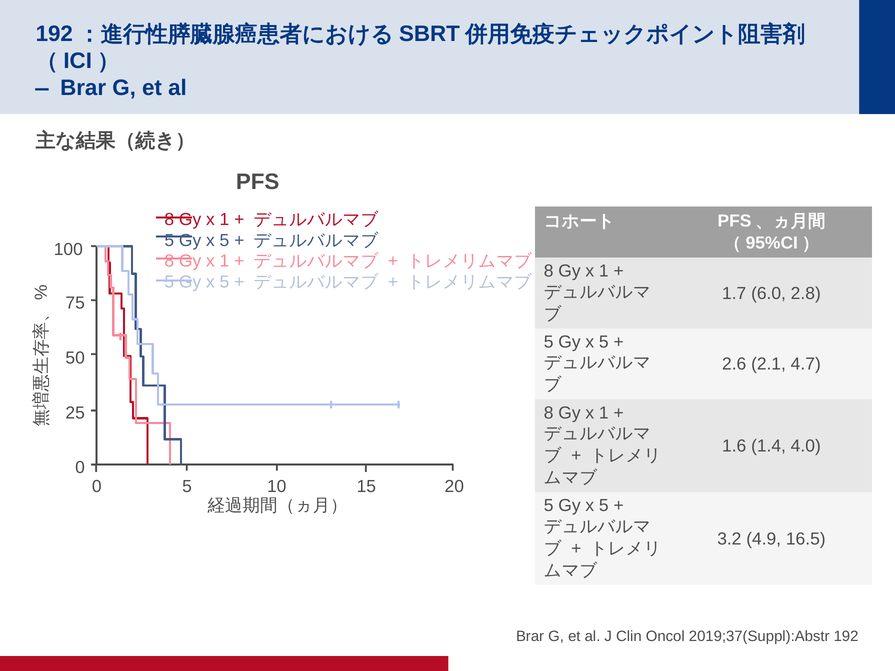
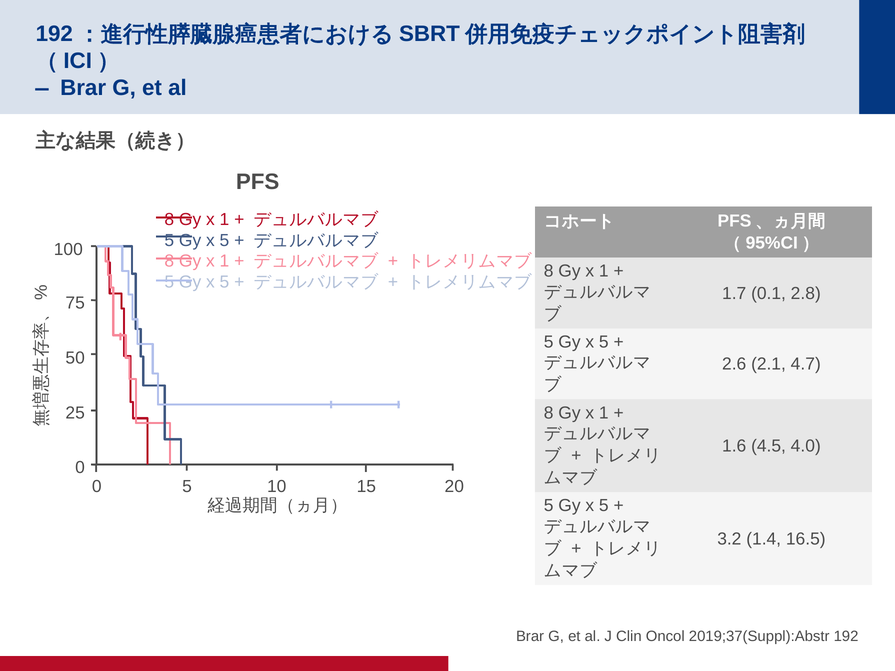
6.0: 6.0 -> 0.1 (769, 293)
1.4: 1.4 -> 4.5 (769, 446)
4.9: 4.9 -> 1.4 (764, 539)
